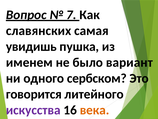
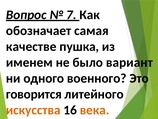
славянских: славянских -> обозначает (39, 31)
увидишь: увидишь -> качестве (31, 46)
сербском: сербском -> военного (97, 78)
искусства colour: purple -> orange (33, 110)
